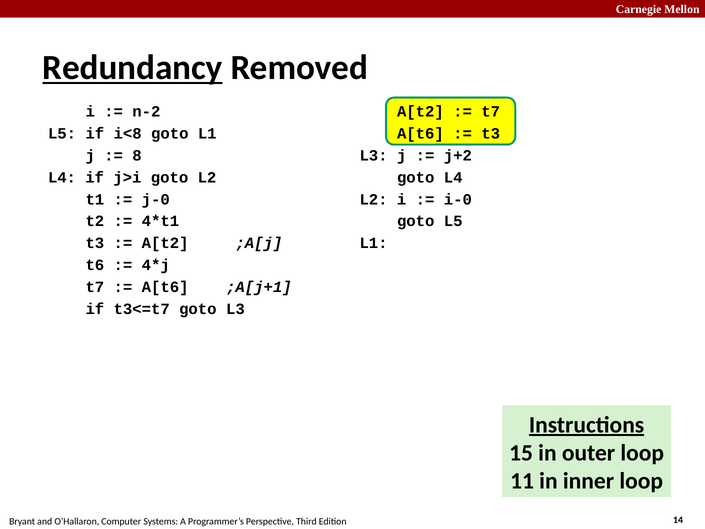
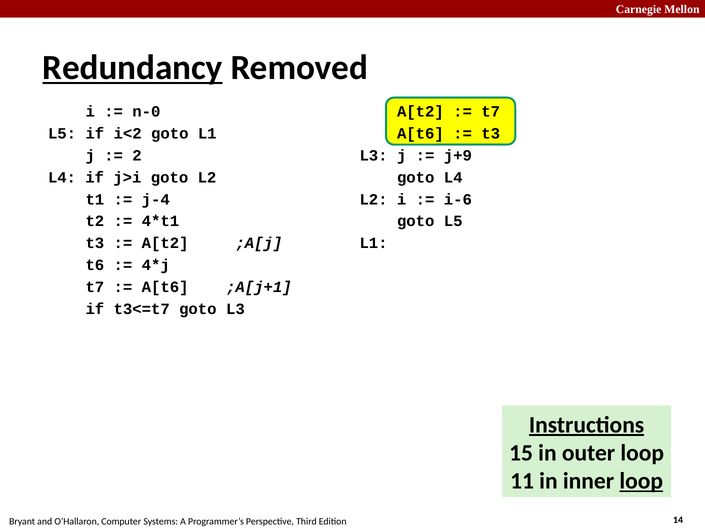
n-2: n-2 -> n-0 (146, 112)
i<8: i<8 -> i<2 (128, 134)
8: 8 -> 2 (137, 155)
j+2: j+2 -> j+9 (458, 155)
j-0: j-0 -> j-4 (156, 199)
i-0: i-0 -> i-6 (458, 199)
loop underline: none -> present (641, 481)
